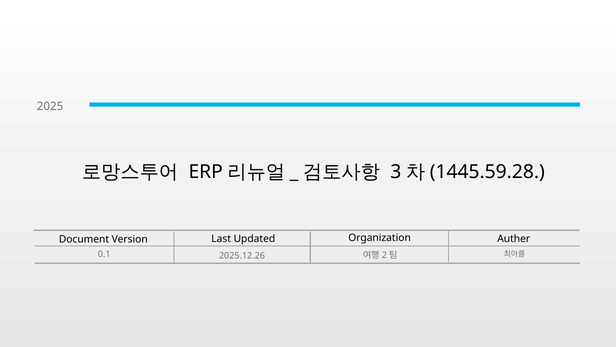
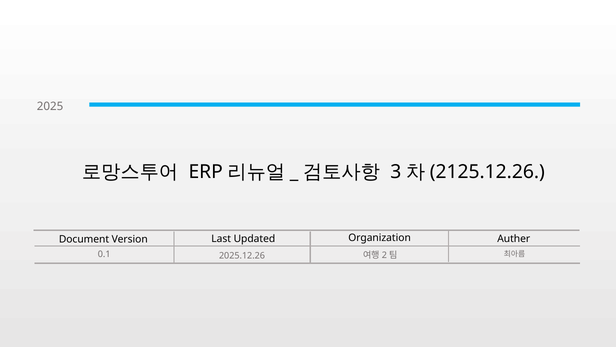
1445.59.28: 1445.59.28 -> 2125.12.26 (487, 171)
